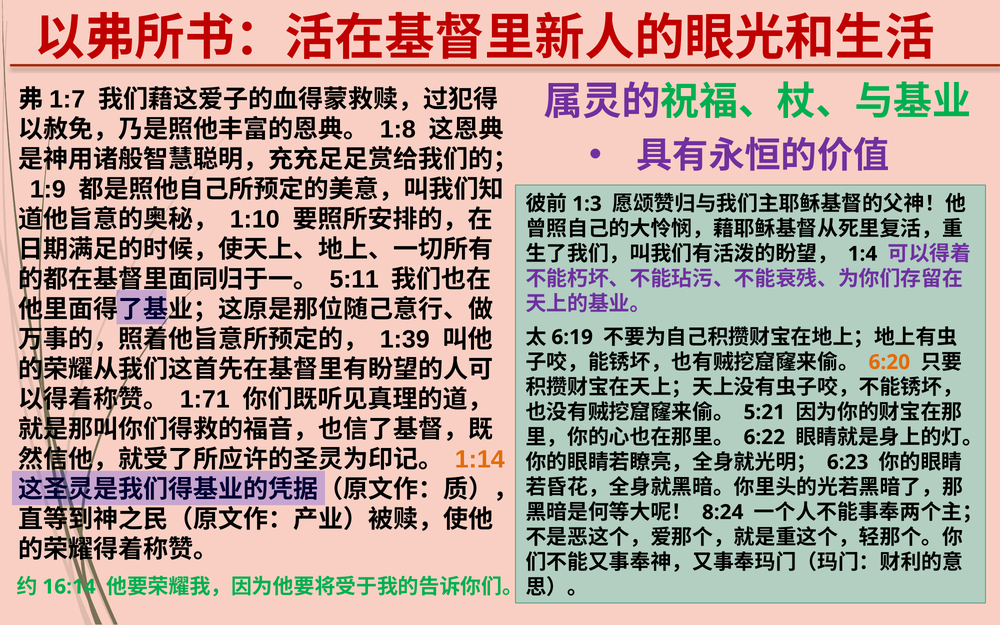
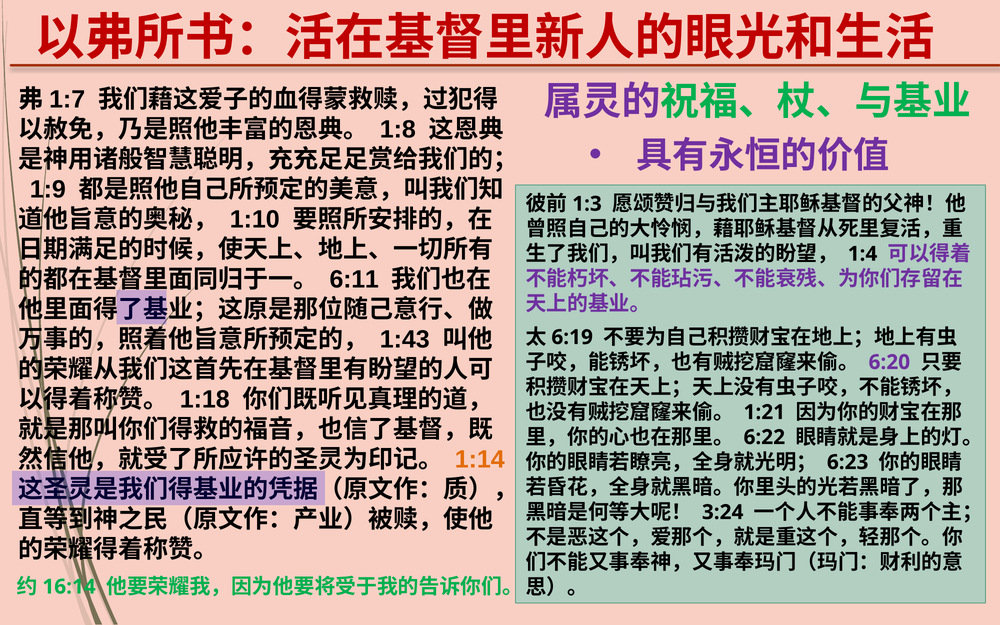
5:11: 5:11 -> 6:11 (354, 280)
1:39: 1:39 -> 1:43 (405, 340)
6:20 colour: orange -> purple (889, 362)
1:71: 1:71 -> 1:18 (205, 400)
5:21: 5:21 -> 1:21 (764, 412)
8:24: 8:24 -> 3:24 (723, 512)
